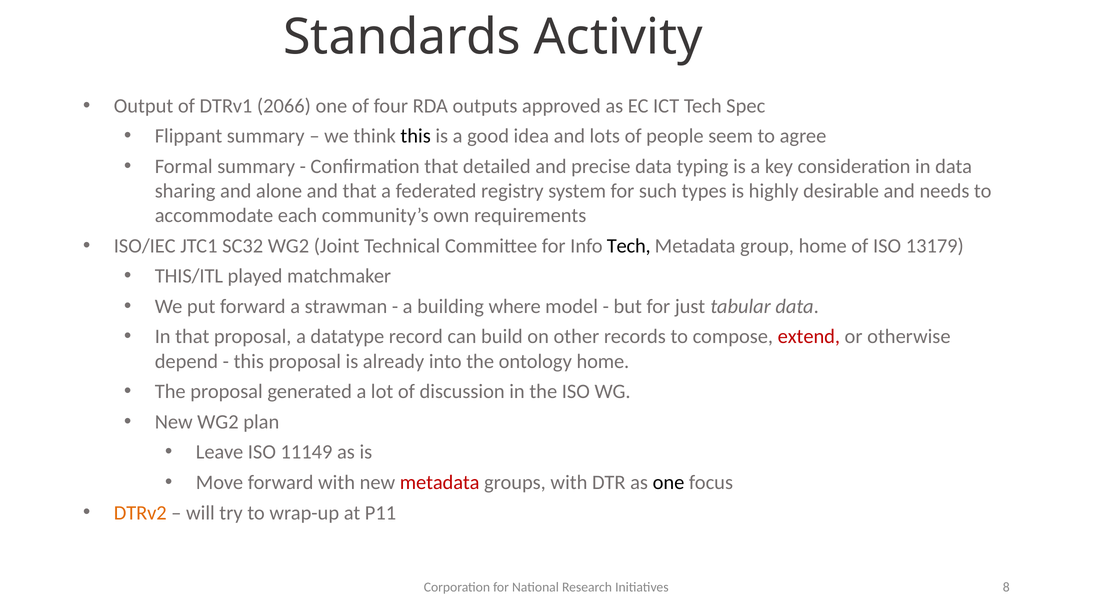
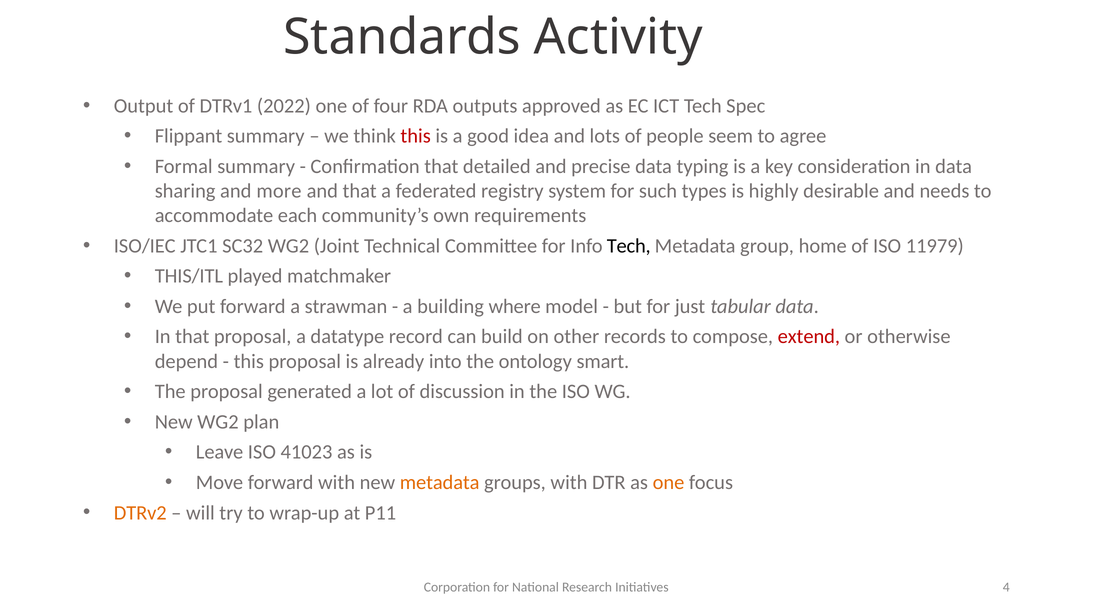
2066: 2066 -> 2022 (284, 106)
this colour: black -> red (416, 136)
alone: alone -> more (279, 191)
13179: 13179 -> 11979 (935, 246)
ontology home: home -> smart (603, 361)
11149: 11149 -> 41023 (306, 452)
metadata colour: red -> orange (440, 482)
one colour: black -> orange (669, 482)
8: 8 -> 4 (1006, 587)
